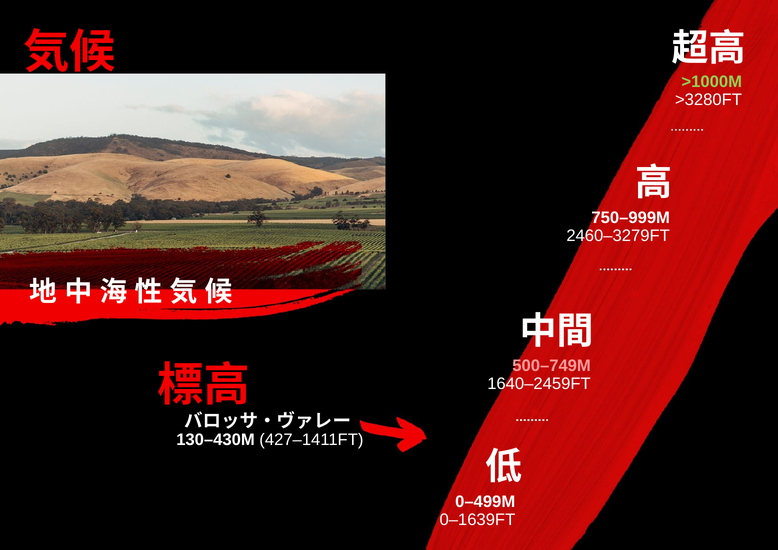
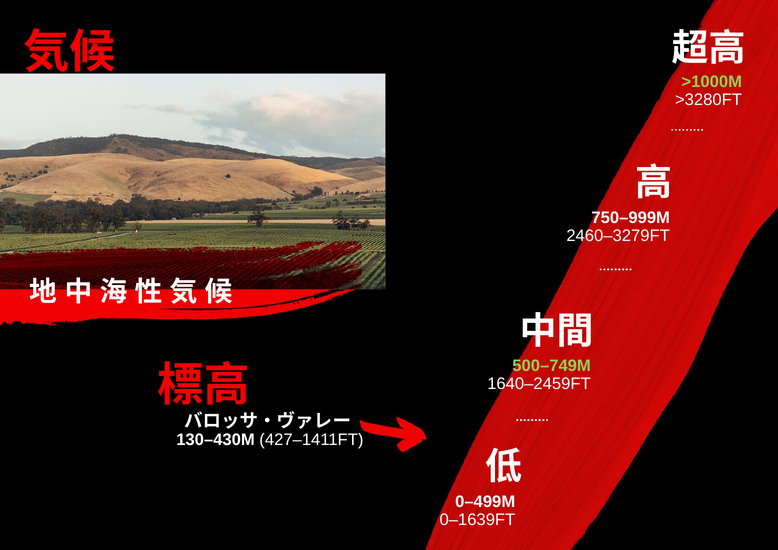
500–749M colour: pink -> light green (552, 366)
